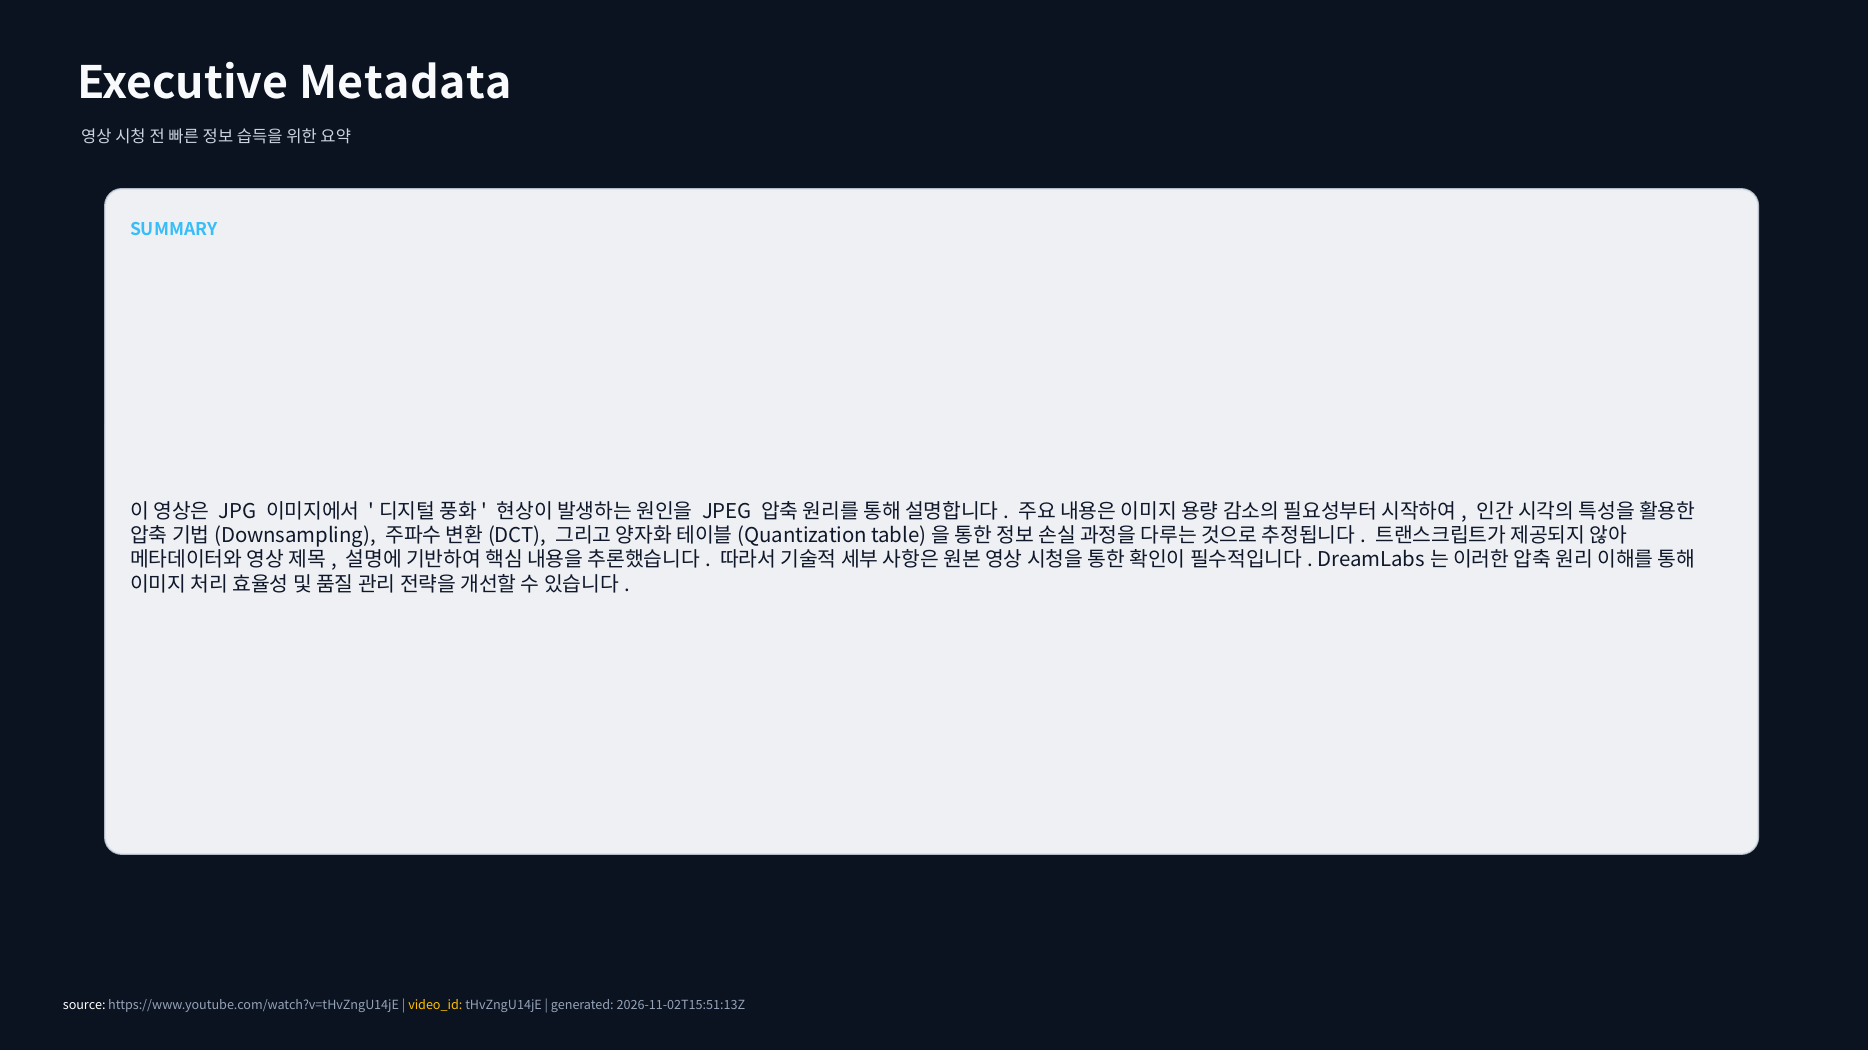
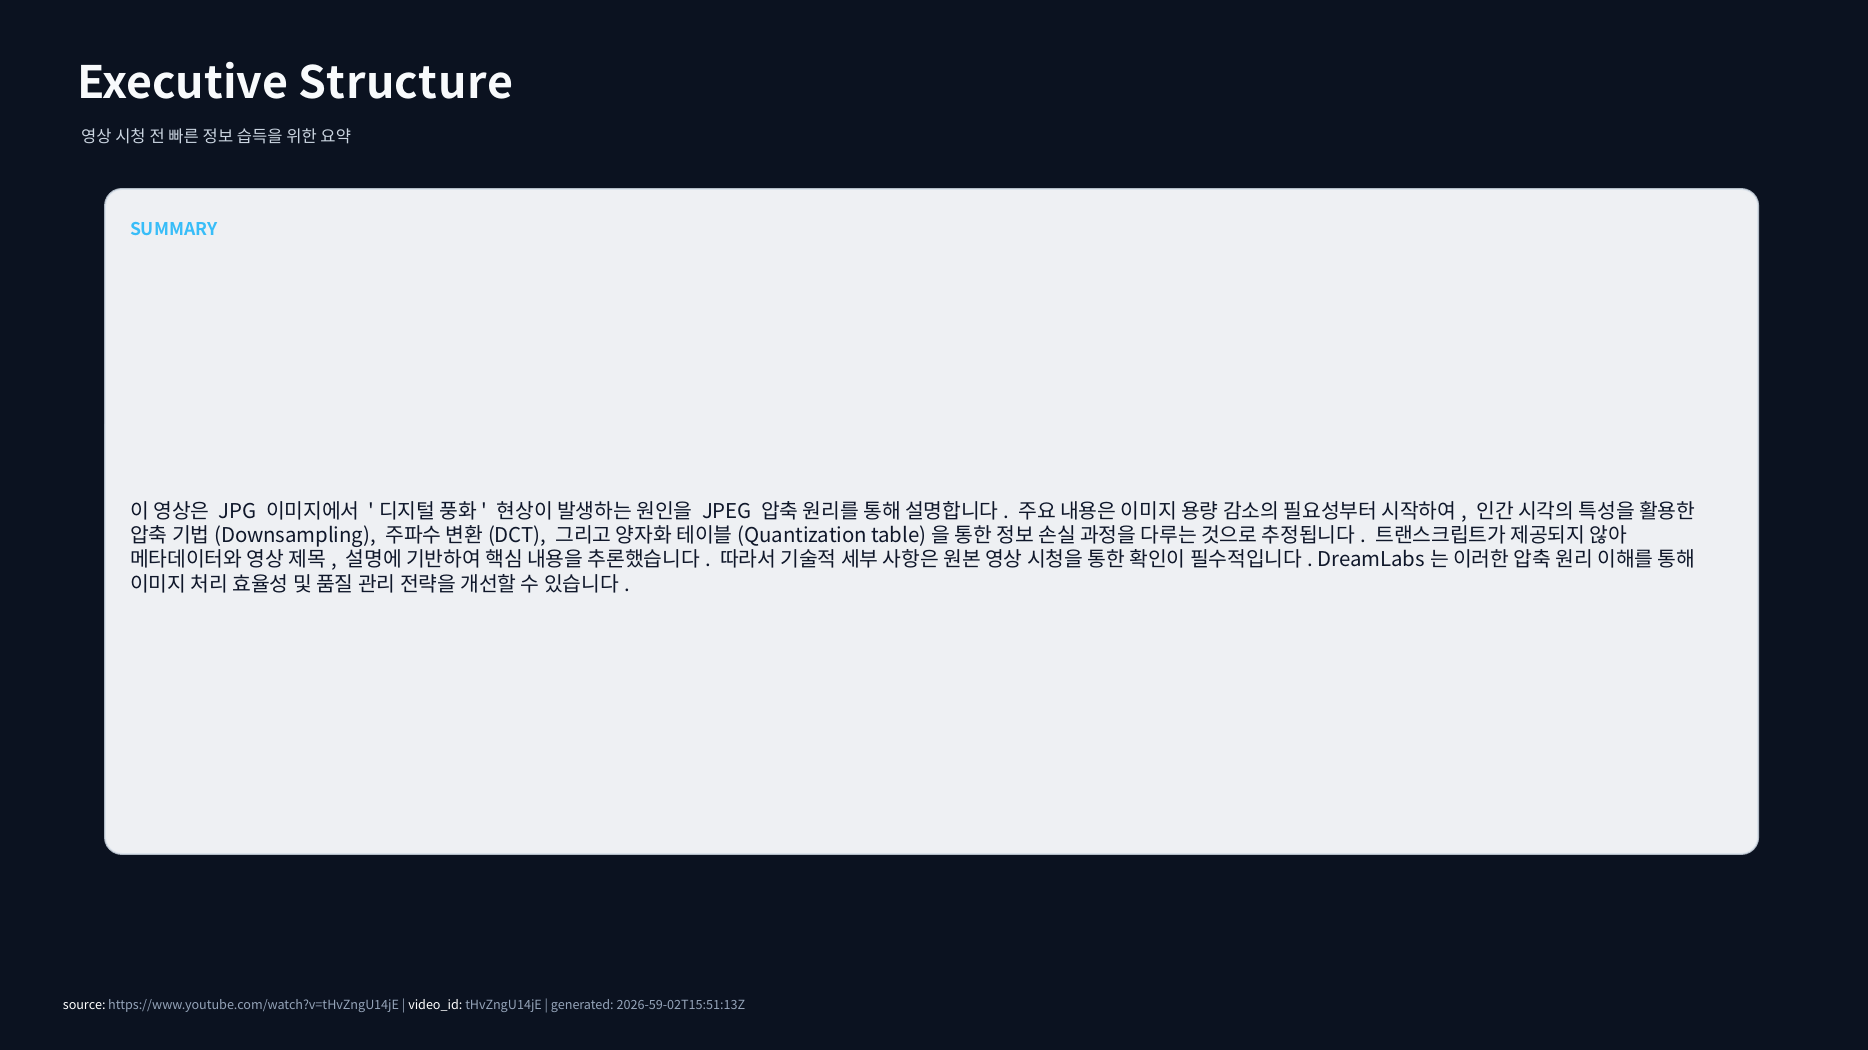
Metadata: Metadata -> Structure (406, 84)
video_id colour: yellow -> white (435, 1006)
2026-11-02T15:51:13Z: 2026-11-02T15:51:13Z -> 2026-59-02T15:51:13Z (681, 1006)
